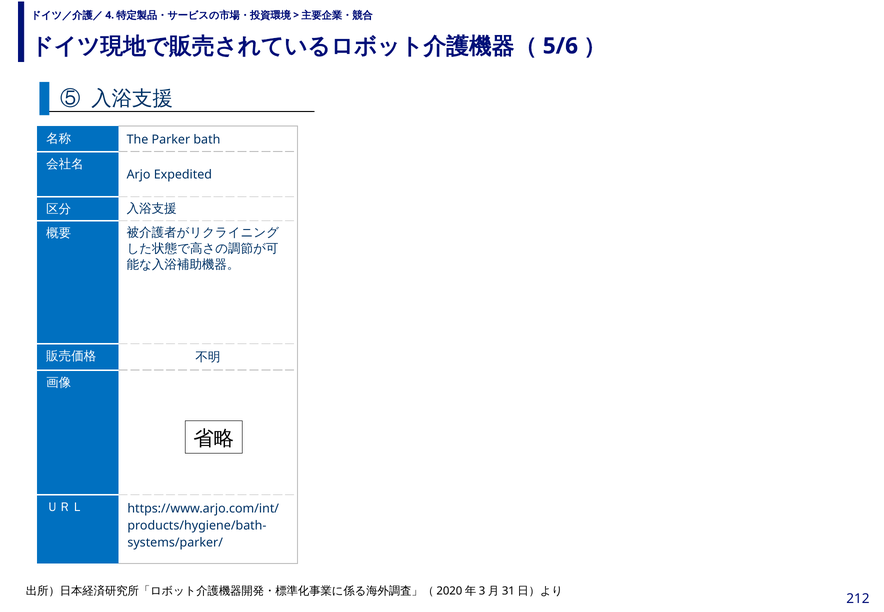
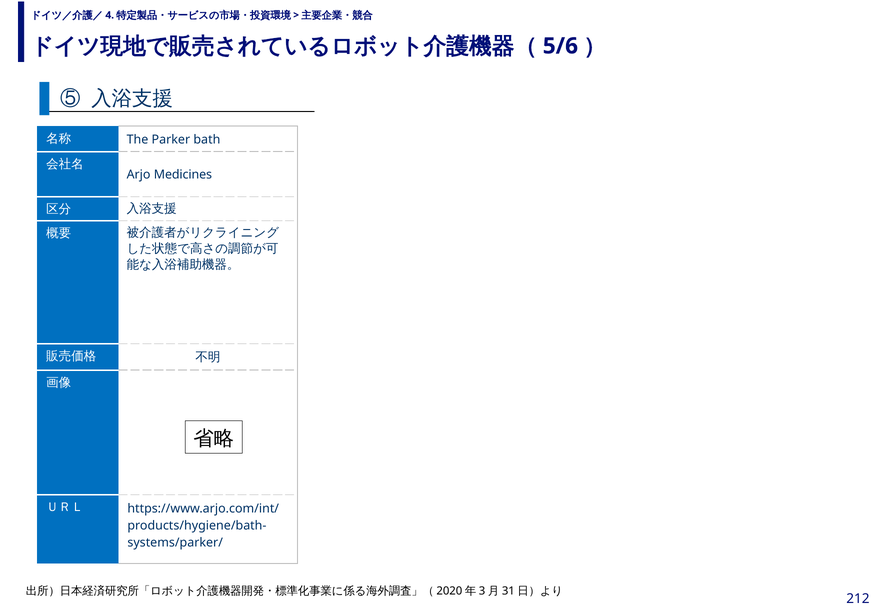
Expedited: Expedited -> Medicines (183, 175)
